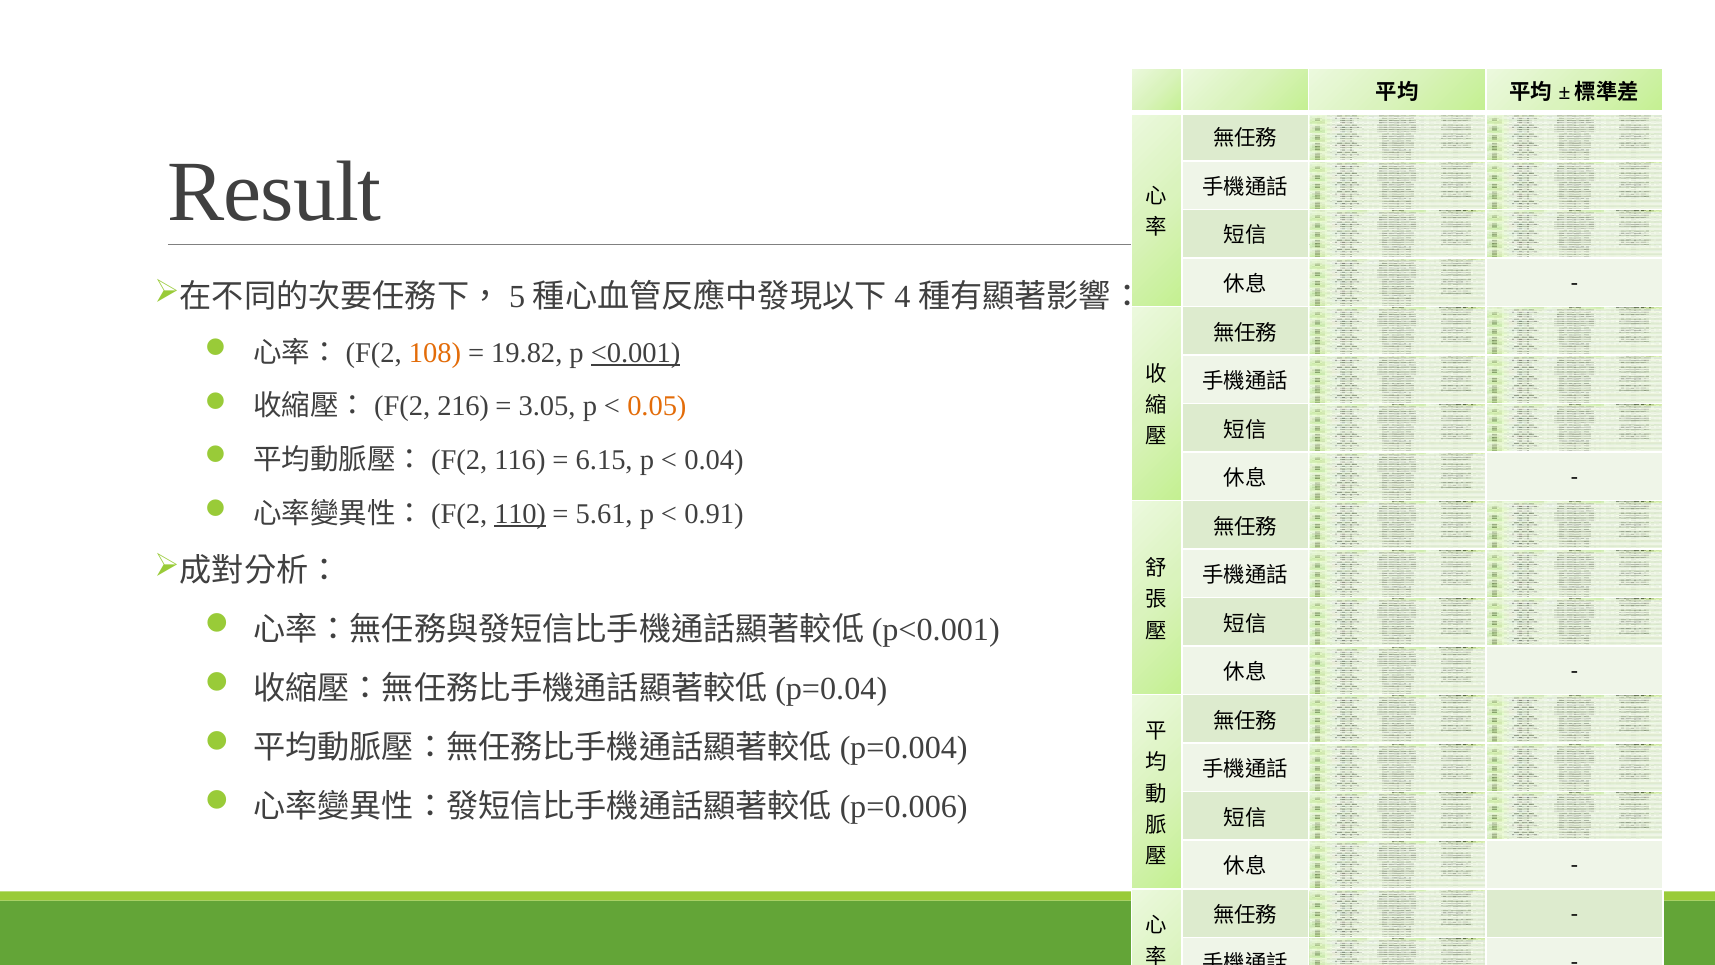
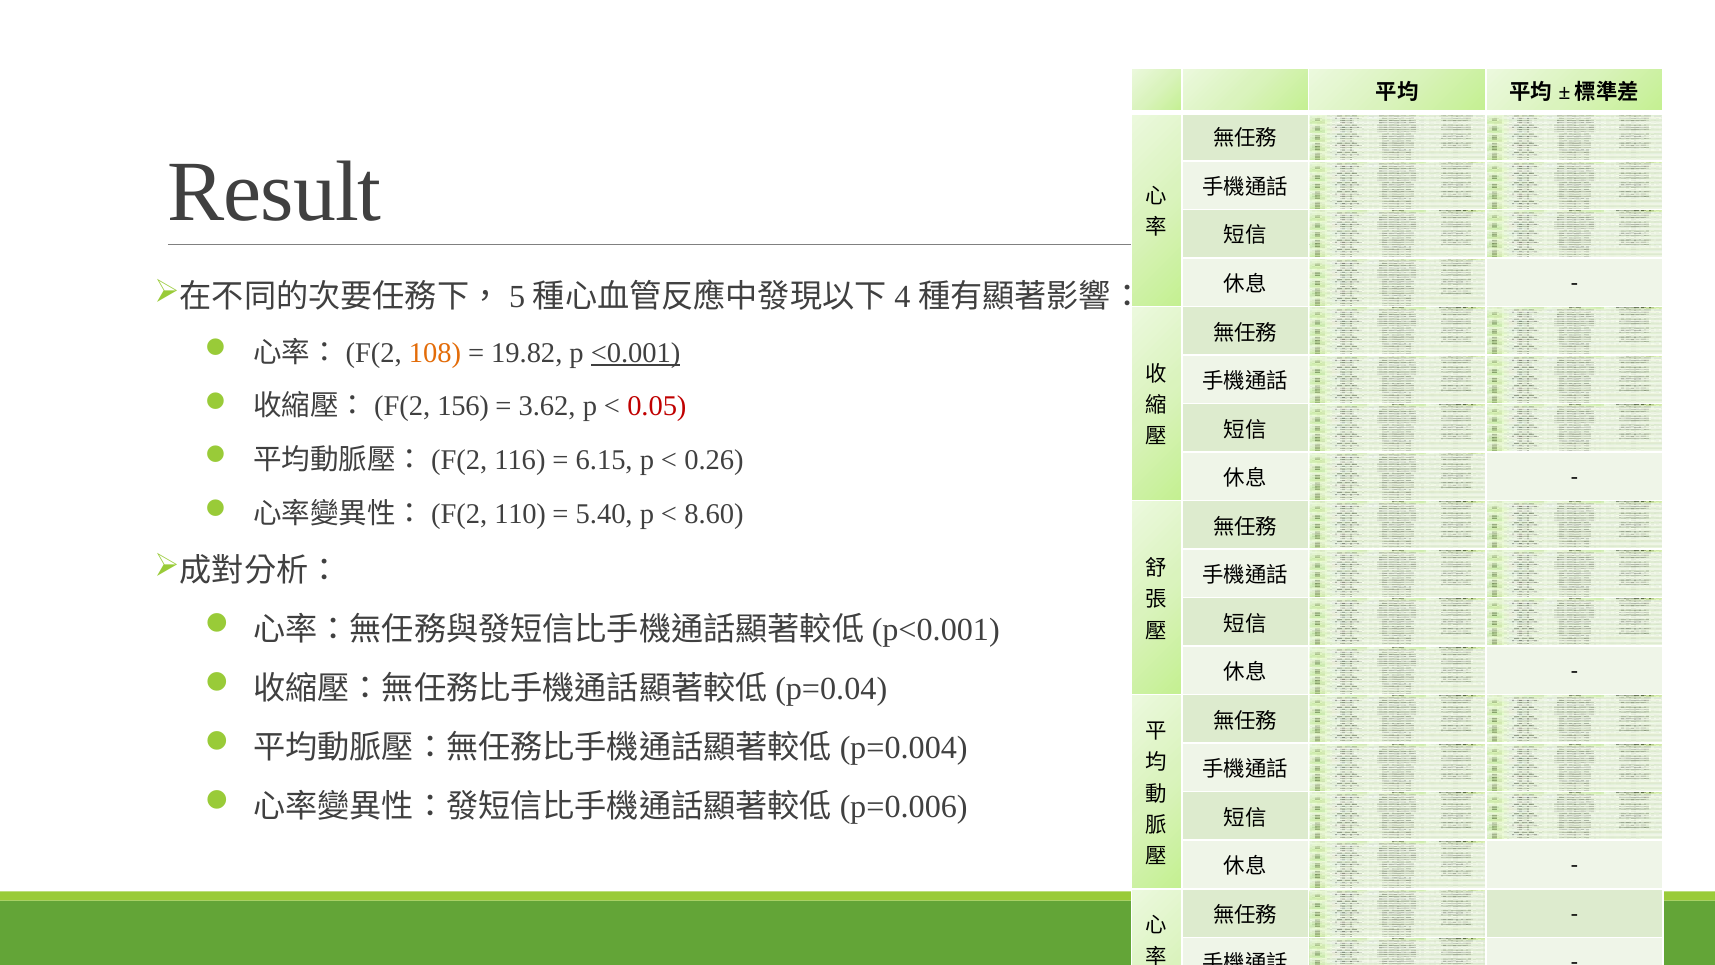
216: 216 -> 156 (463, 406)
3.05: 3.05 -> 3.62 (547, 406)
0.05 colour: orange -> red (657, 406)
0.04: 0.04 -> 0.26 (714, 460)
110 underline: present -> none (520, 513)
5.61: 5.61 -> 5.40 (604, 513)
0.91: 0.91 -> 8.60 (714, 513)
